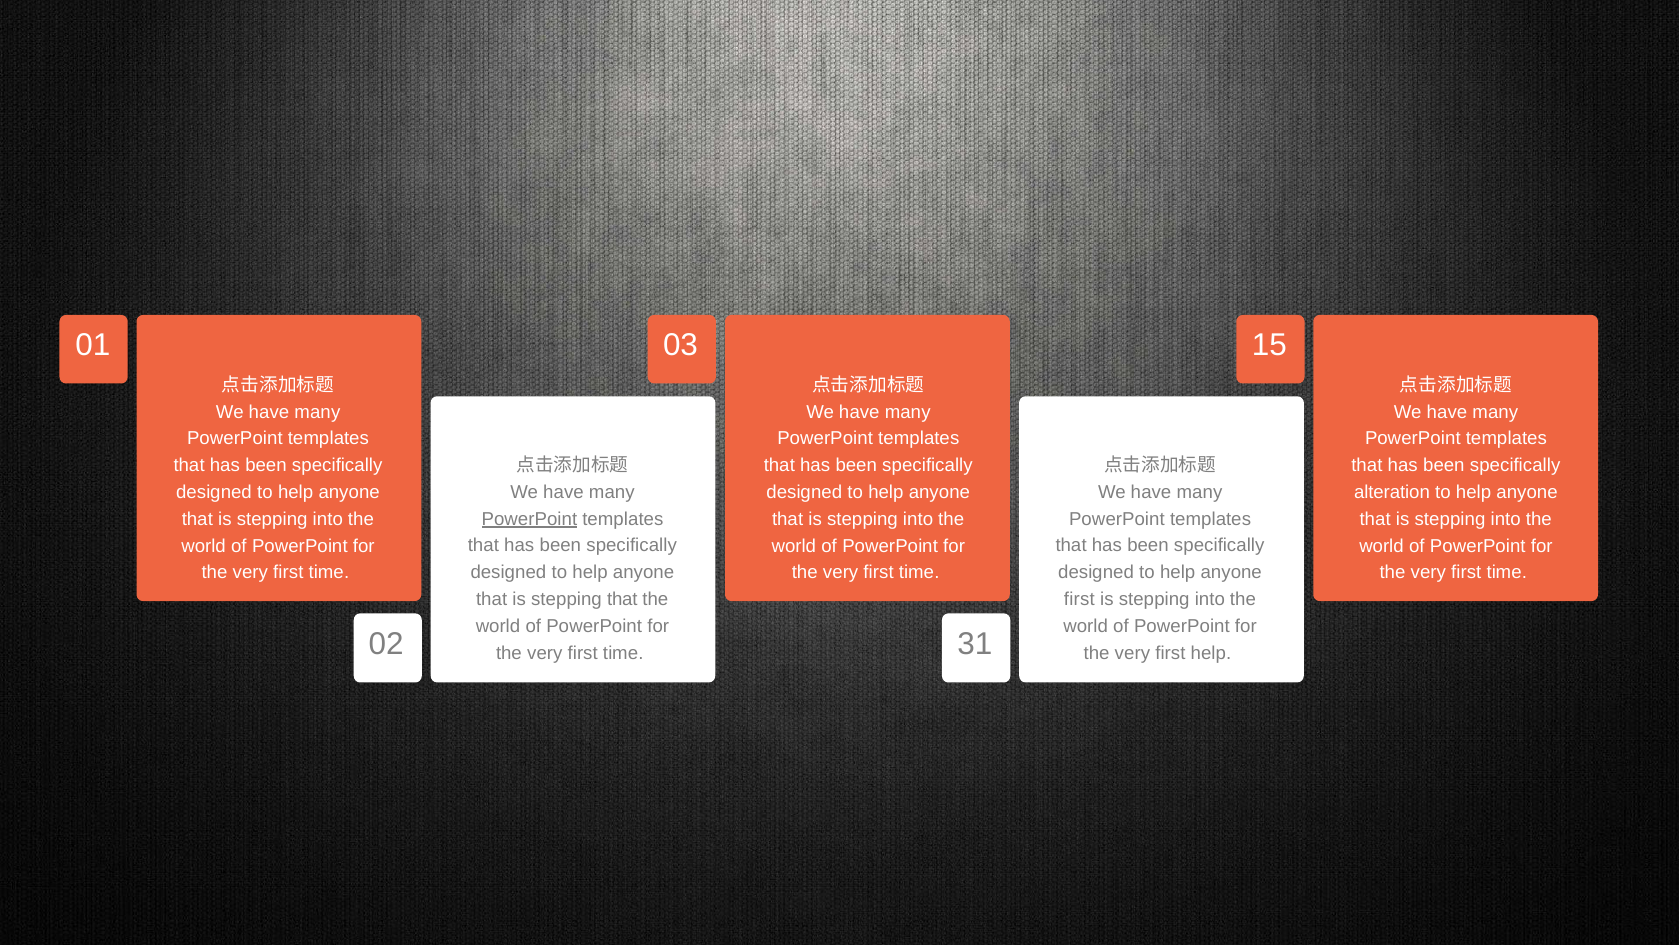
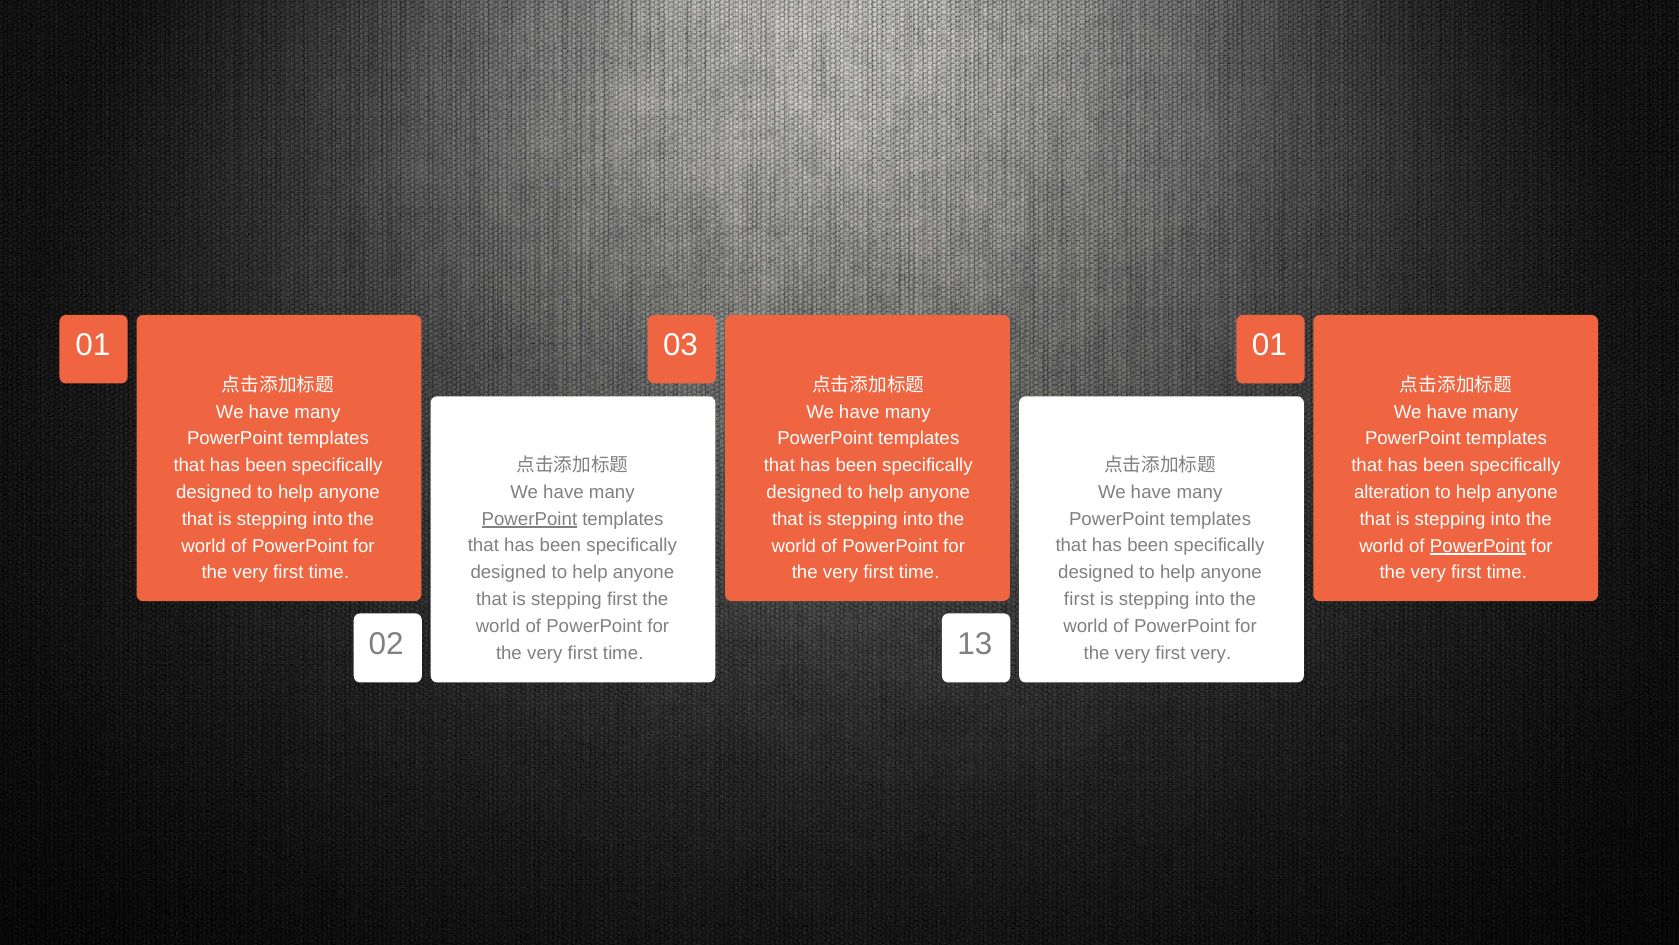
03 15: 15 -> 01 (1269, 344)
PowerPoint underline: none -> present (1478, 546)
stepping that: that -> first (622, 599)
31: 31 -> 13 (975, 644)
first help: help -> very (1211, 653)
